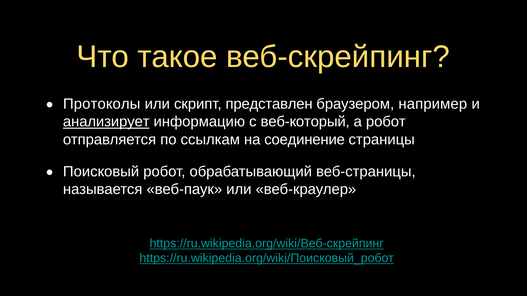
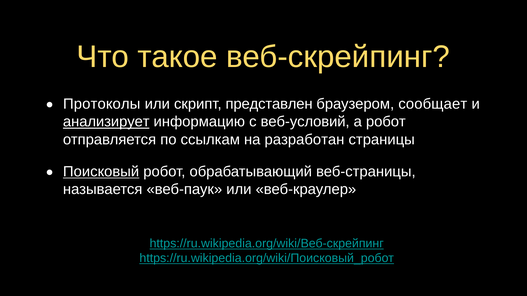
например: например -> сообщает (433, 104)
веб-который: веб-который -> веб-условий (305, 122)
соединение: соединение -> разработан (304, 140)
Поисковый underline: none -> present (101, 172)
